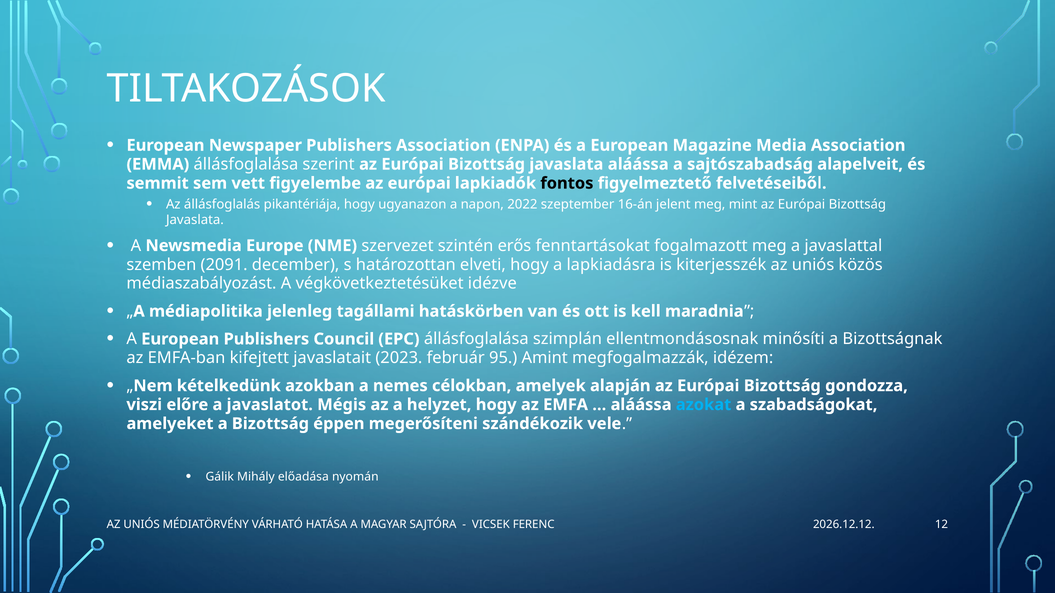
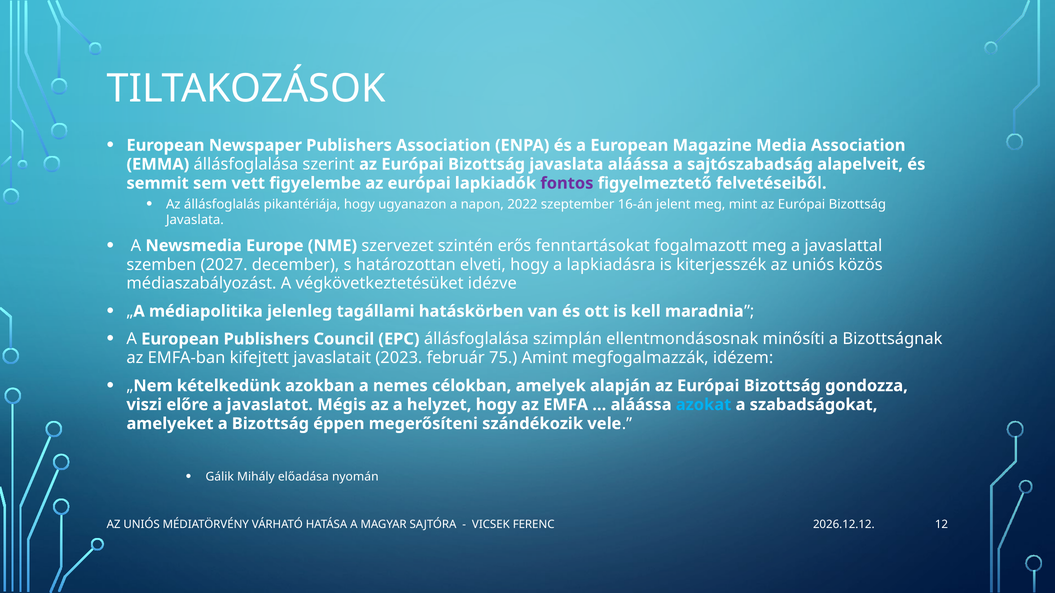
fontos colour: black -> purple (567, 183)
2091: 2091 -> 2027 (224, 265)
95: 95 -> 75 (503, 358)
